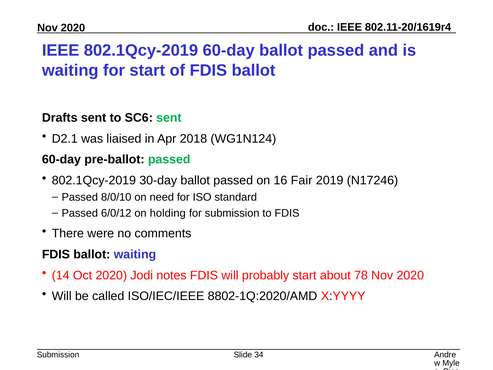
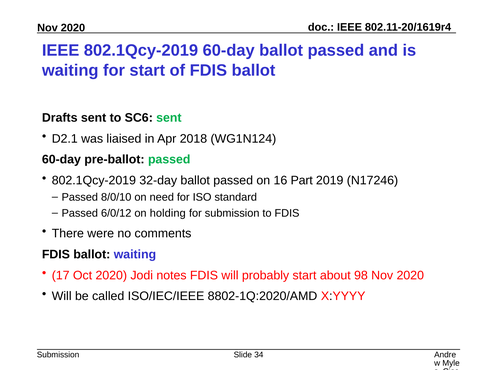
30-day: 30-day -> 32-day (158, 180)
Fair: Fair -> Part (302, 180)
14: 14 -> 17 (61, 275)
78: 78 -> 98 (361, 275)
